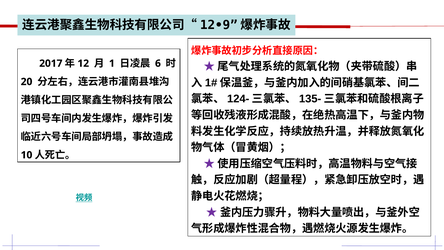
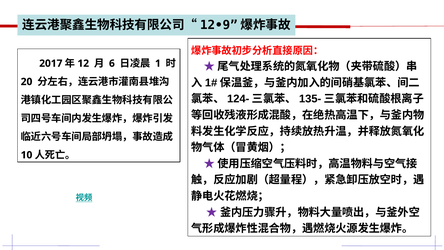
1: 1 -> 6 (112, 63)
6: 6 -> 1 (158, 63)
